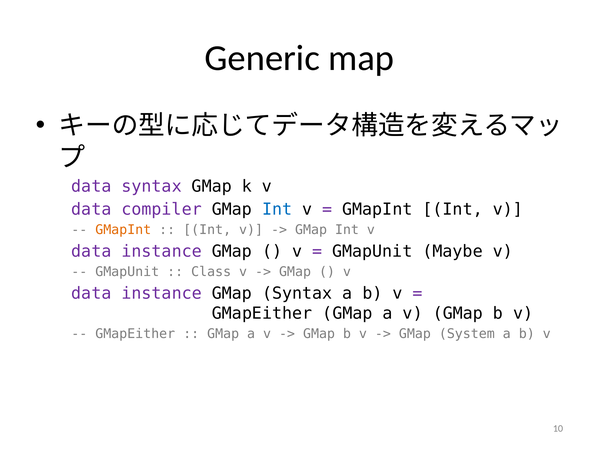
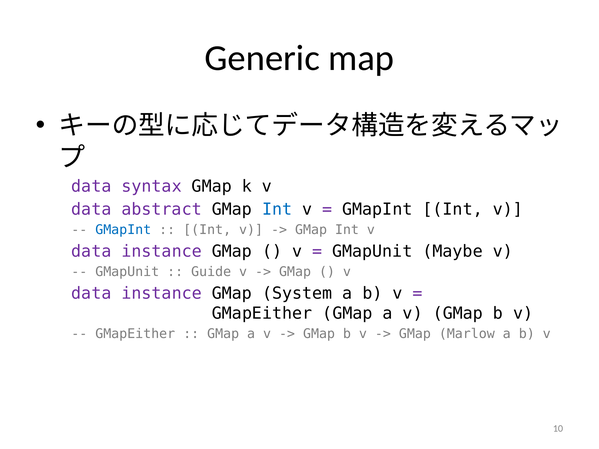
compiler: compiler -> abstract (162, 210)
GMapInt colour: orange -> blue (123, 230)
Class: Class -> Guide (211, 272)
GMap Syntax: Syntax -> System (297, 293)
System: System -> Marlow (467, 334)
